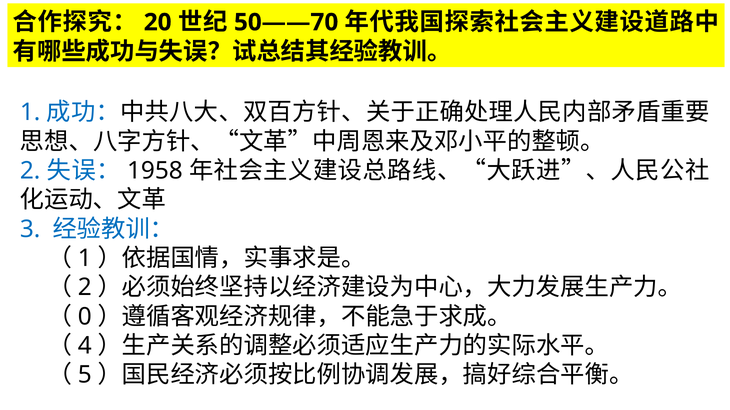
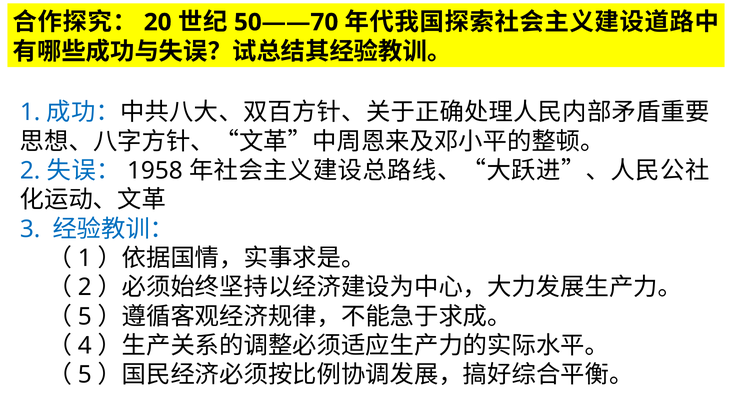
0: 0 -> 5 (85, 317)
